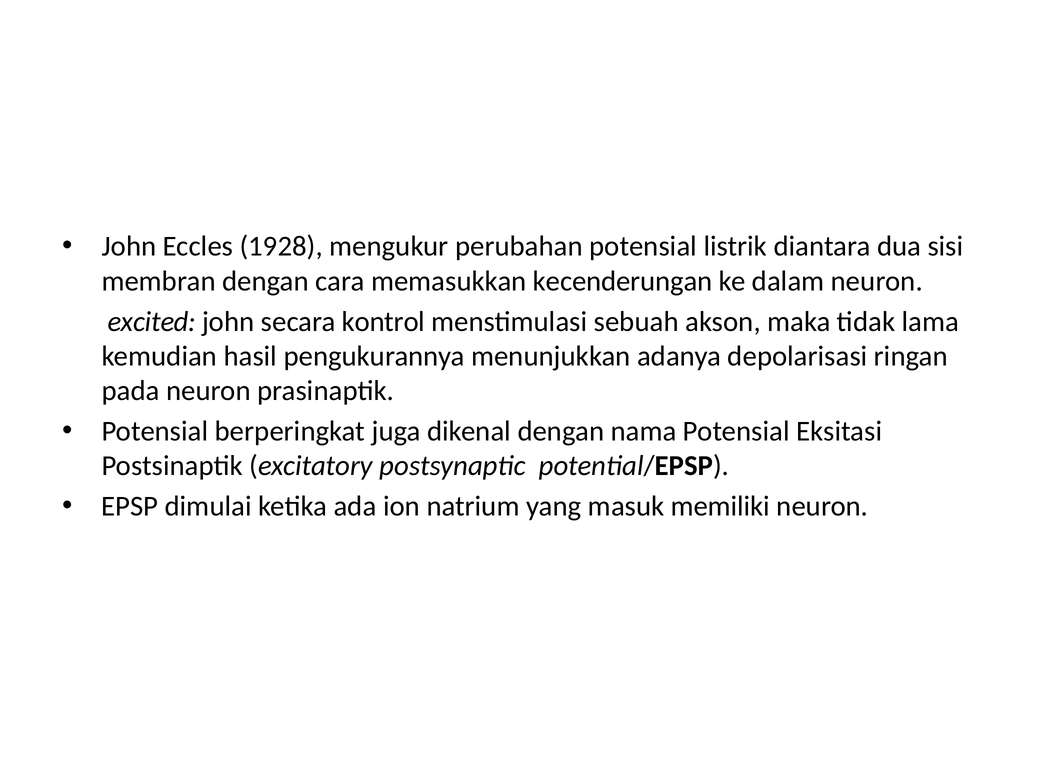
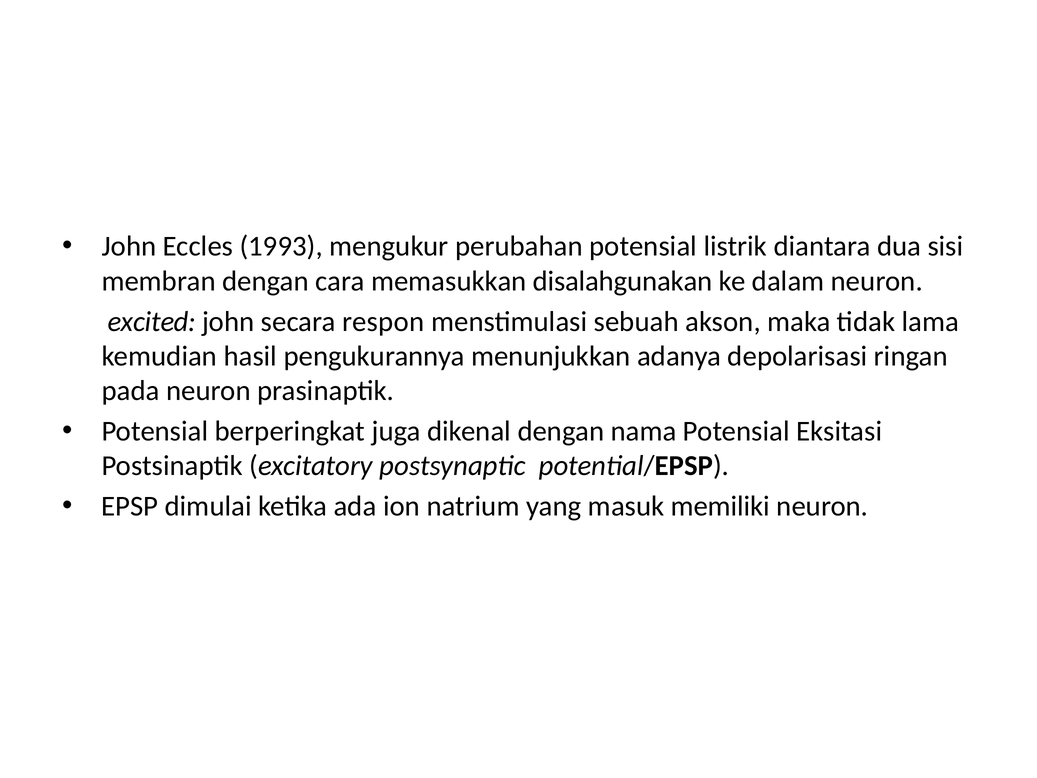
1928: 1928 -> 1993 (281, 246)
kecenderungan: kecenderungan -> disalahgunakan (623, 281)
kontrol: kontrol -> respon (383, 321)
